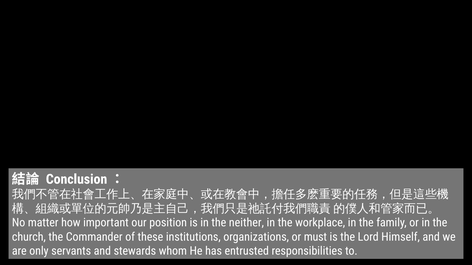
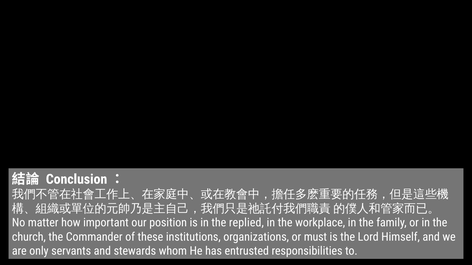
neither: neither -> replied (246, 223)
